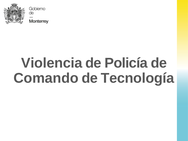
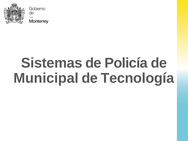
Violencia: Violencia -> Sistemas (52, 63)
Comando: Comando -> Municipal (46, 78)
